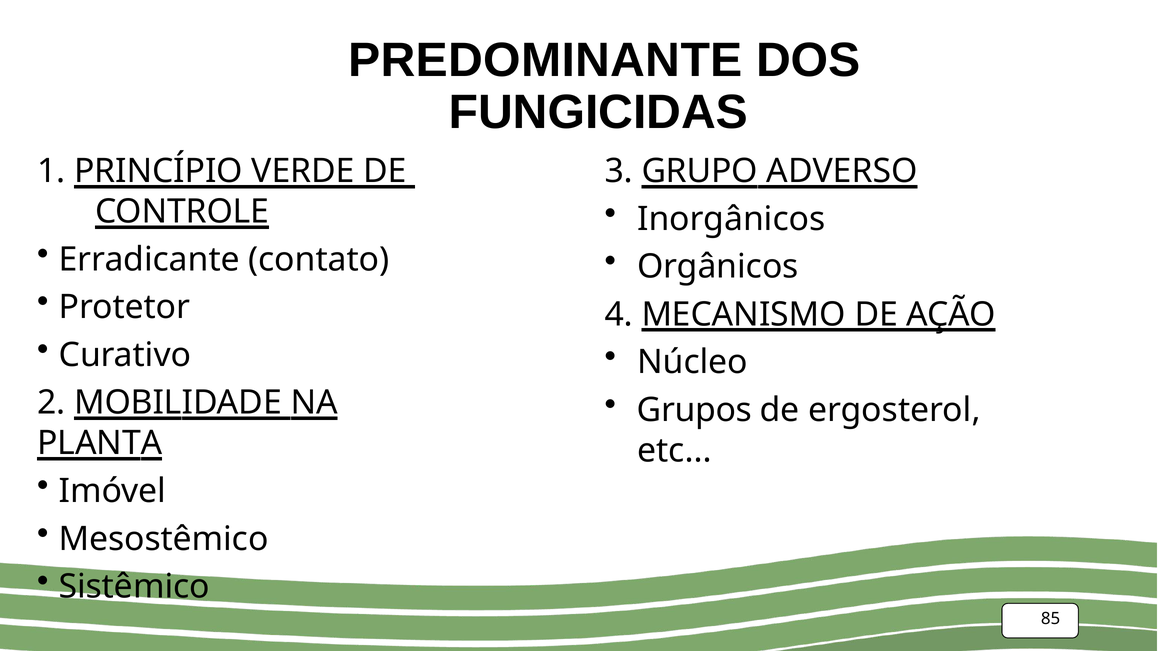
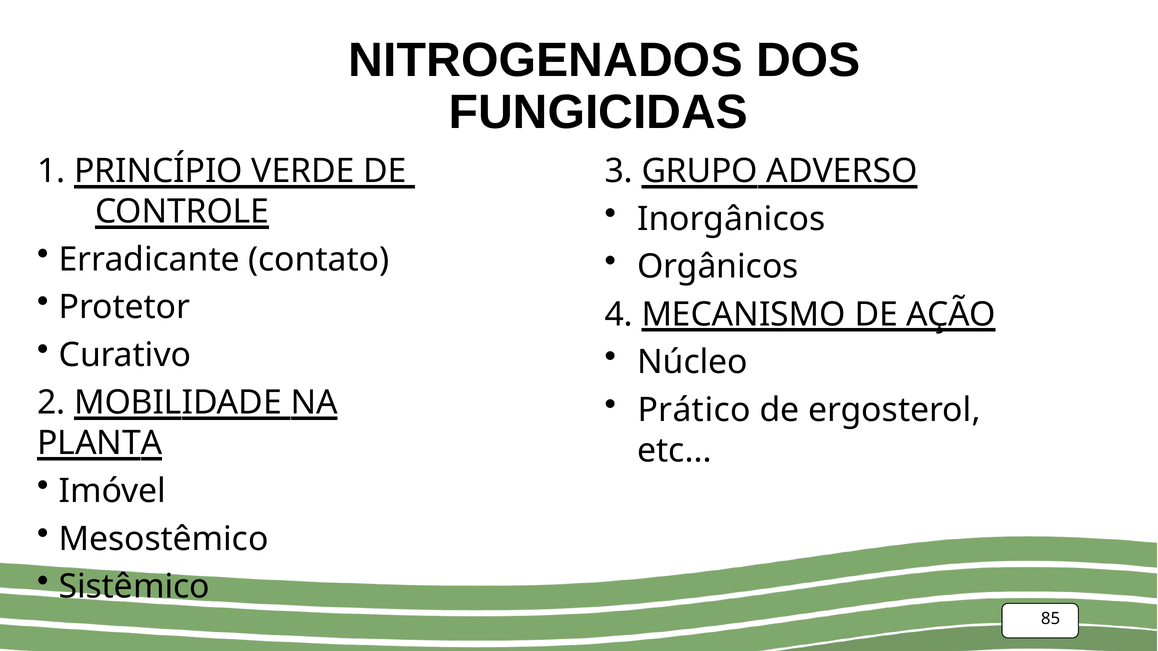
PREDOMINANTE: PREDOMINANTE -> NITROGENADOS (545, 60)
Grupos: Grupos -> Prático (694, 410)
